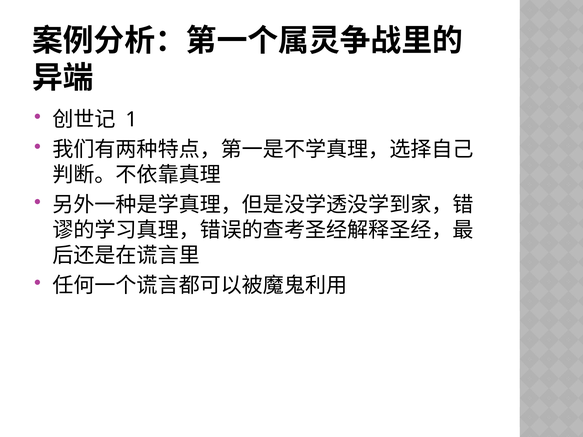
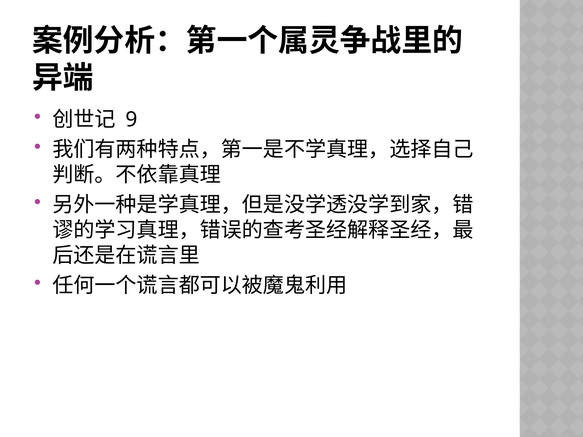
1: 1 -> 9 (131, 120)
